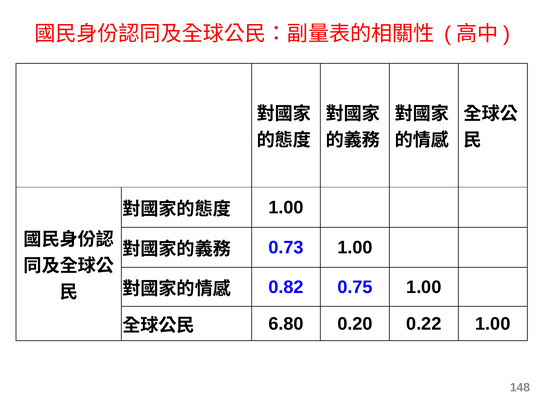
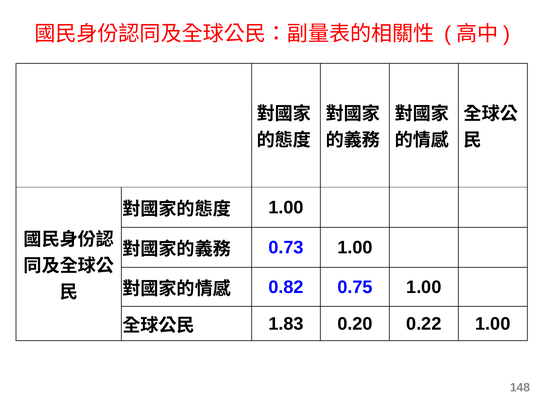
6.80: 6.80 -> 1.83 (286, 323)
